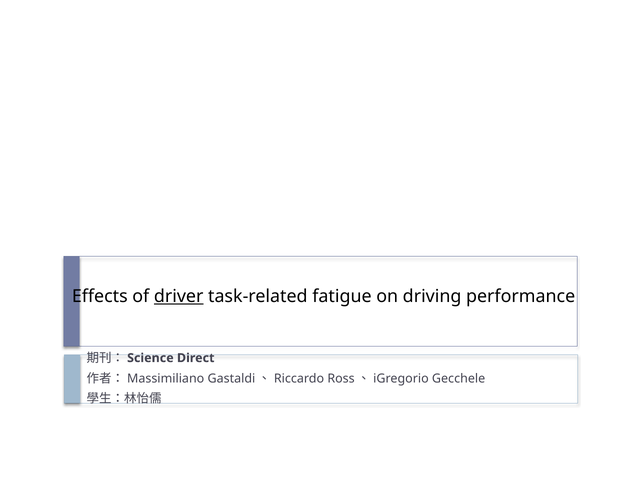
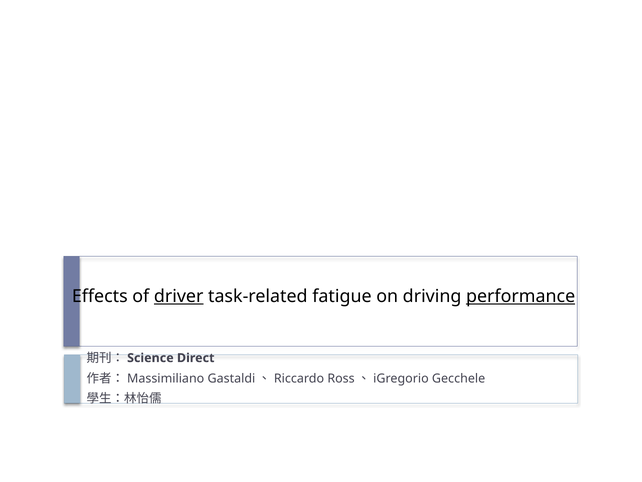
performance underline: none -> present (521, 296)
